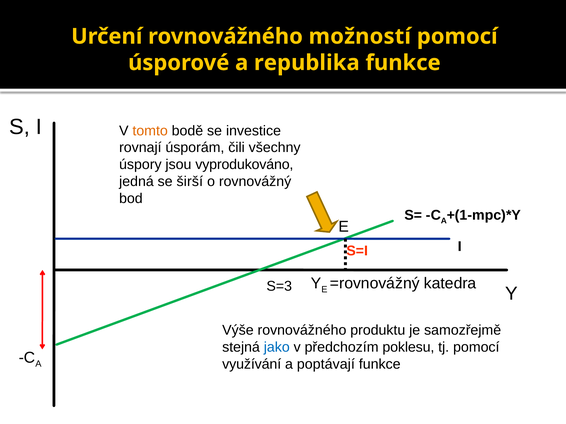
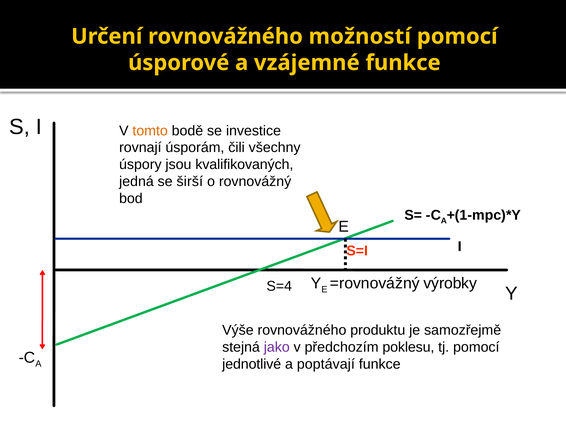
republika: republika -> vzájemné (307, 63)
vyprodukováno: vyprodukováno -> kvalifikovaných (244, 165)
katedra: katedra -> výrobky (450, 284)
S=3: S=3 -> S=4 (279, 286)
jako colour: blue -> purple (277, 348)
využívání: využívání -> jednotlivé (252, 365)
